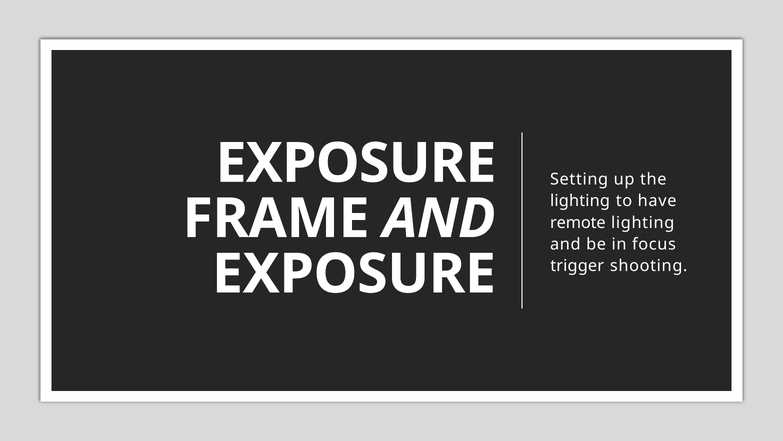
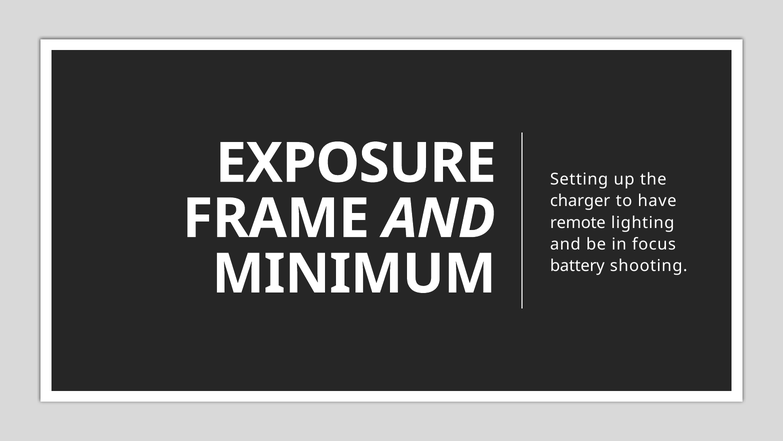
lighting: lighting -> charger (580, 201)
trigger: trigger -> battery (577, 265)
EXPOSURE: EXPOSURE -> MINIMUM (354, 274)
